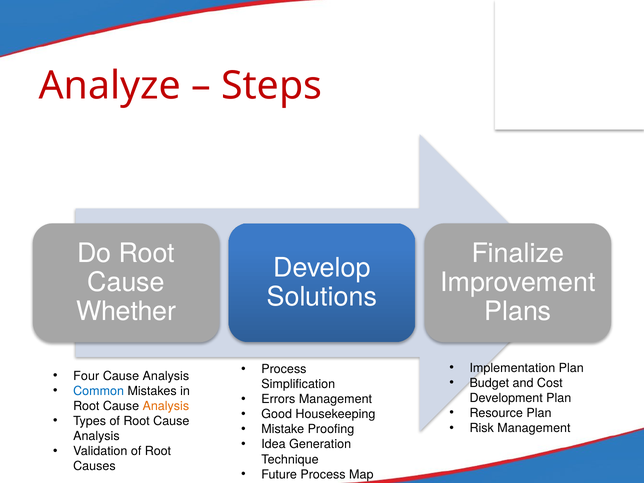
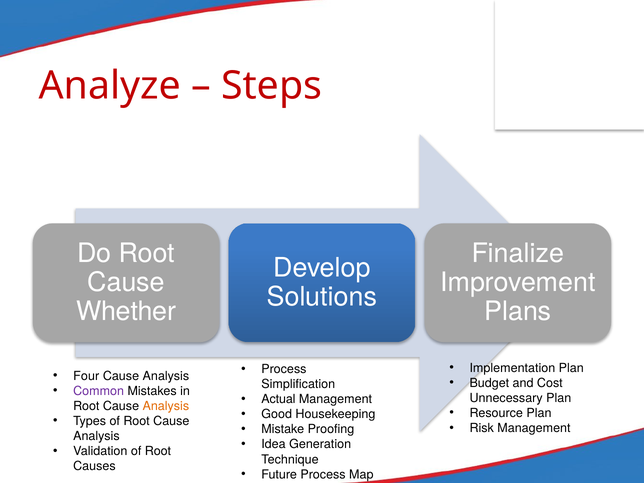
Common colour: blue -> purple (99, 391)
Errors: Errors -> Actual (278, 399)
Development: Development -> Unnecessary (506, 398)
